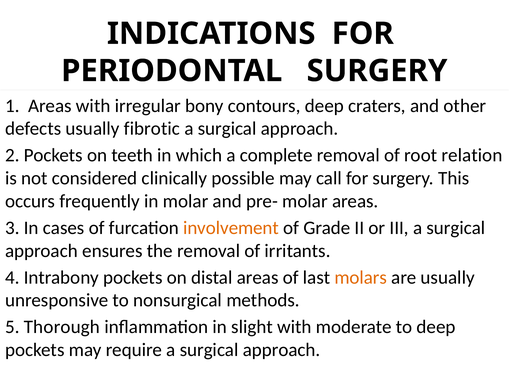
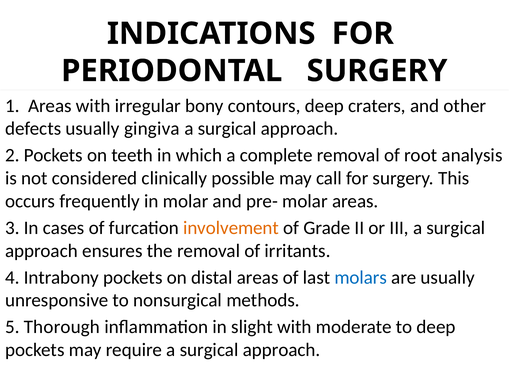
fibrotic: fibrotic -> gingiva (152, 129)
relation: relation -> analysis (472, 156)
molars colour: orange -> blue (361, 278)
